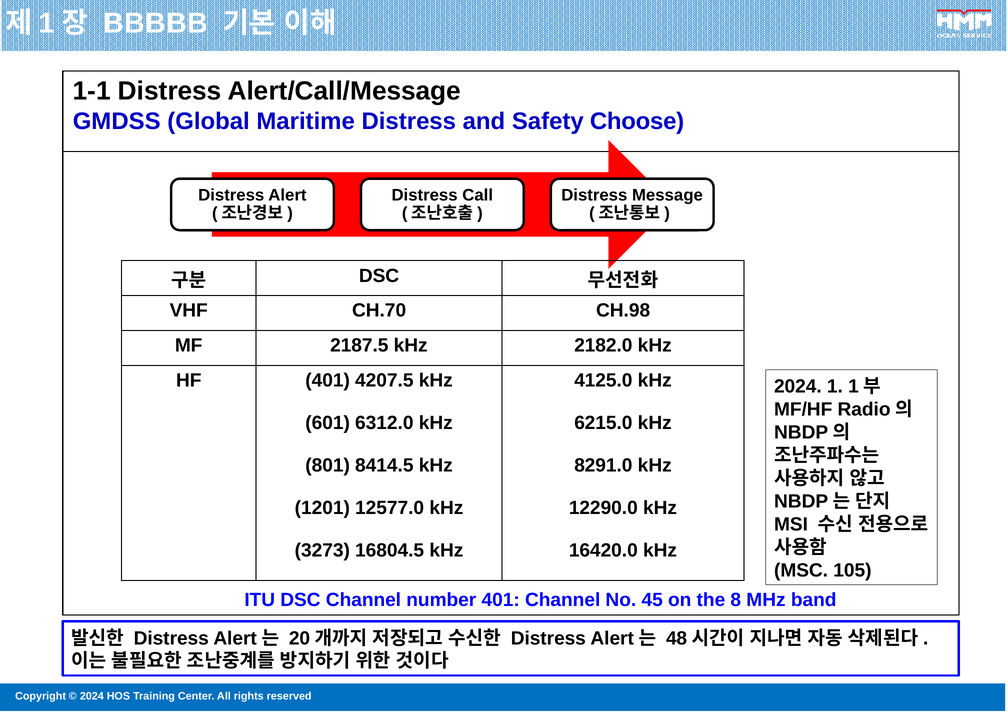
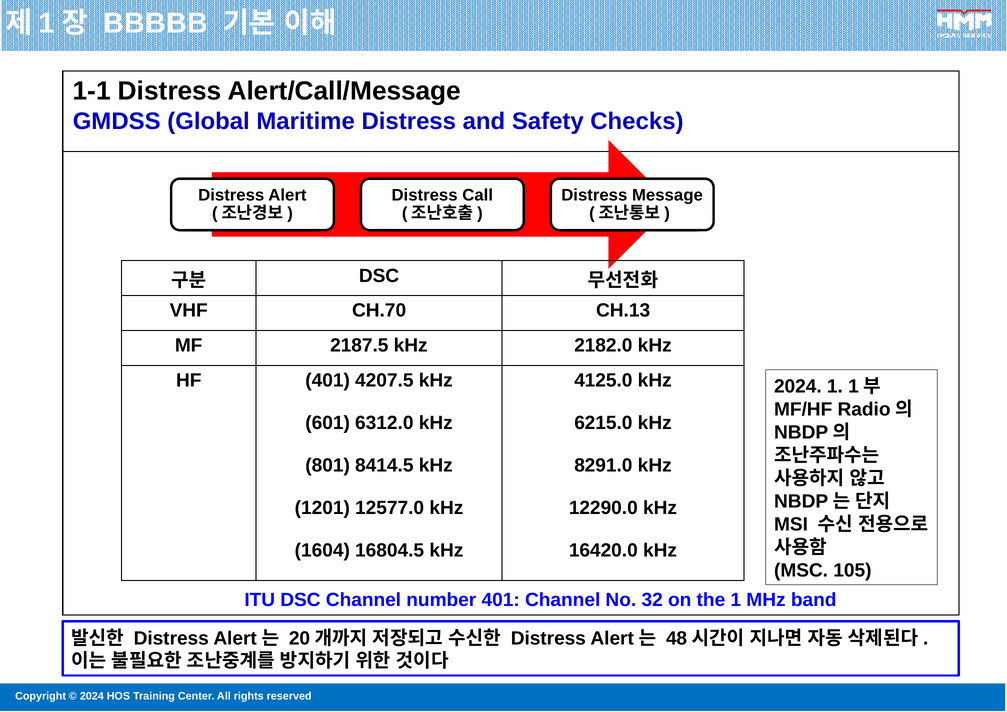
Choose: Choose -> Checks (637, 121)
CH.98: CH.98 -> CH.13 (623, 311)
3273: 3273 -> 1604 (322, 551)
45: 45 -> 32 (652, 600)
the 8: 8 -> 1 (736, 600)
